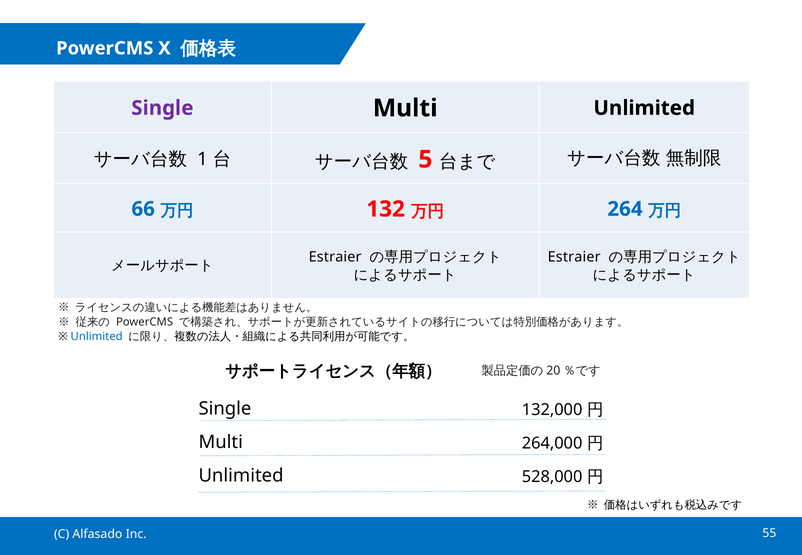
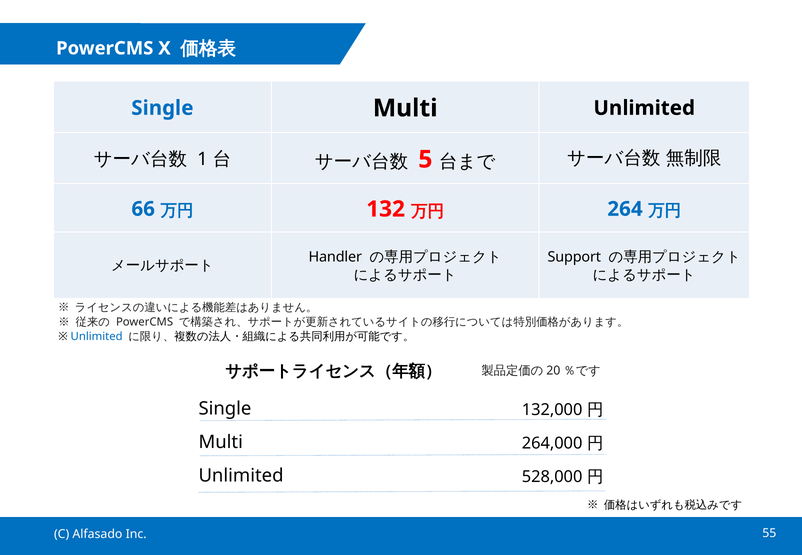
Single colour: purple -> blue (162, 108)
Estraier: Estraier -> Support (574, 257)
Estraier: Estraier -> Handler (335, 257)
